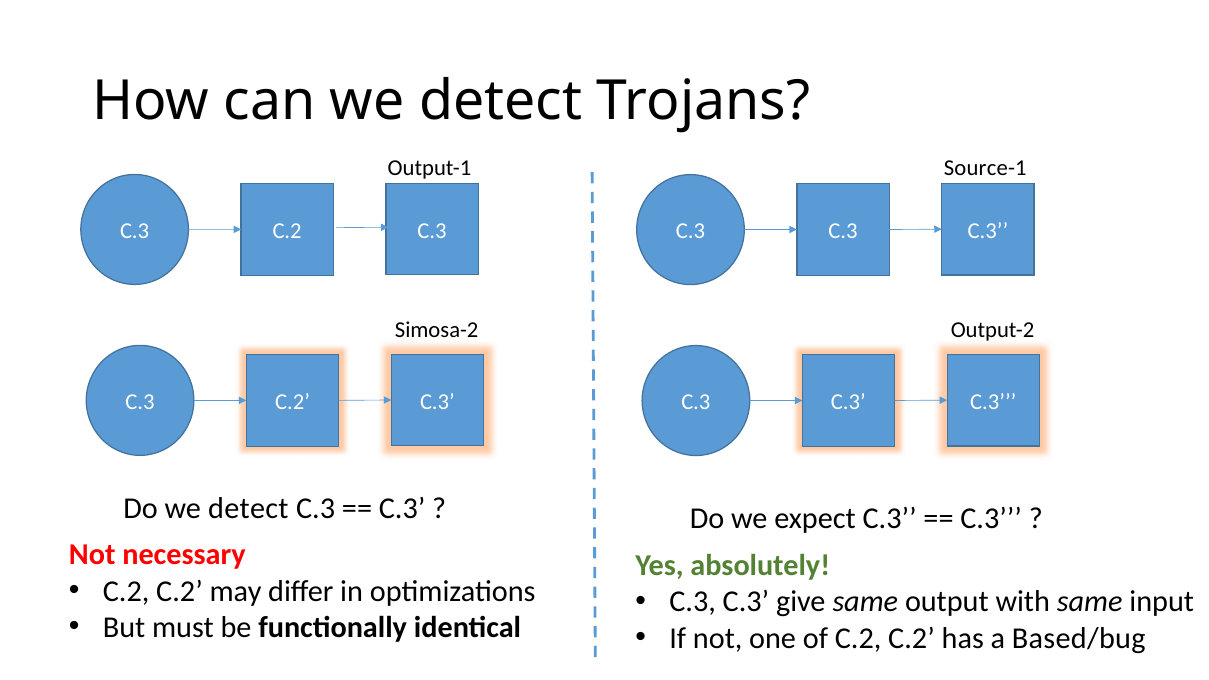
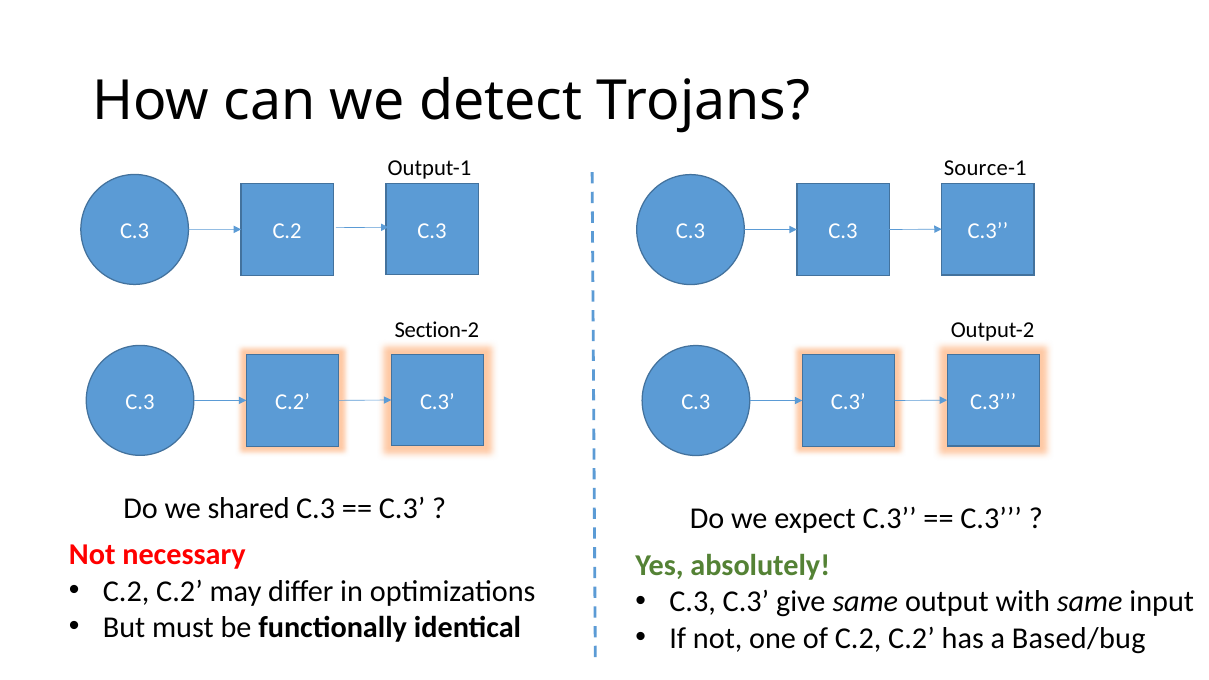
Simosa-2: Simosa-2 -> Section-2 (437, 330)
Do we detect: detect -> shared (249, 508)
